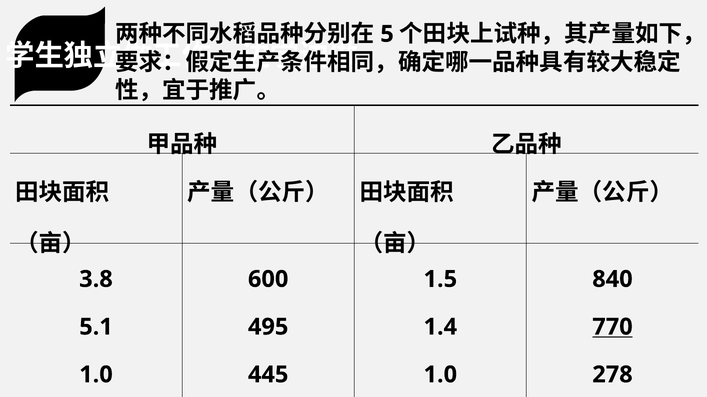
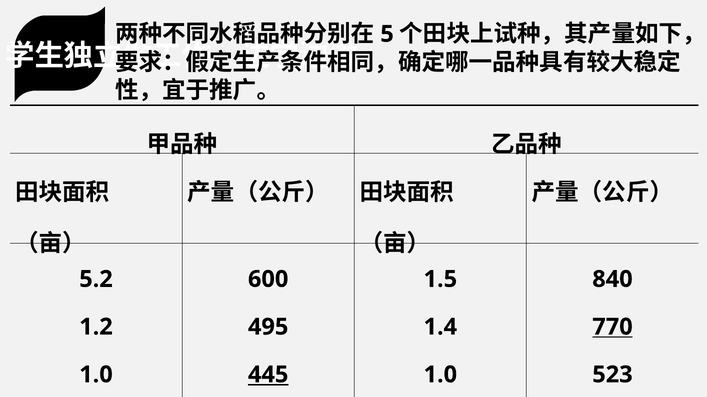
3.8: 3.8 -> 5.2 (96, 280)
5.1: 5.1 -> 1.2 (96, 327)
445 underline: none -> present (268, 375)
278: 278 -> 523 (612, 375)
